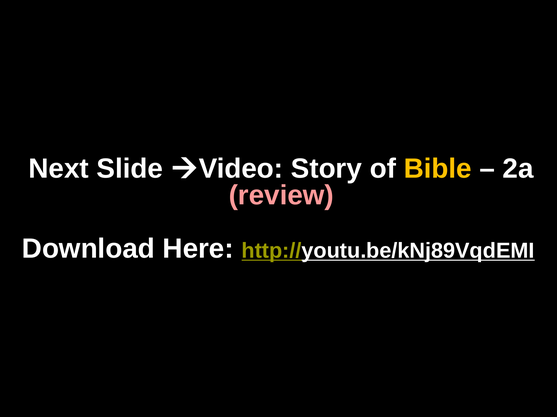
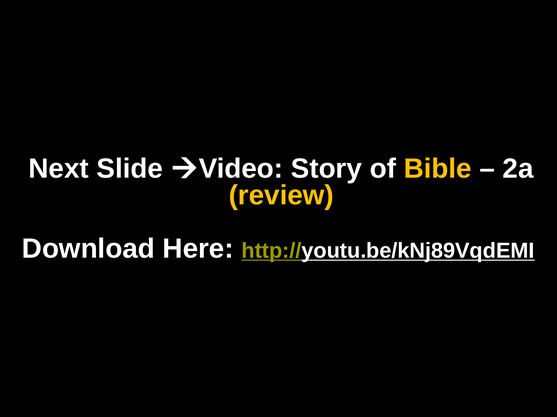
review colour: pink -> yellow (281, 196)
